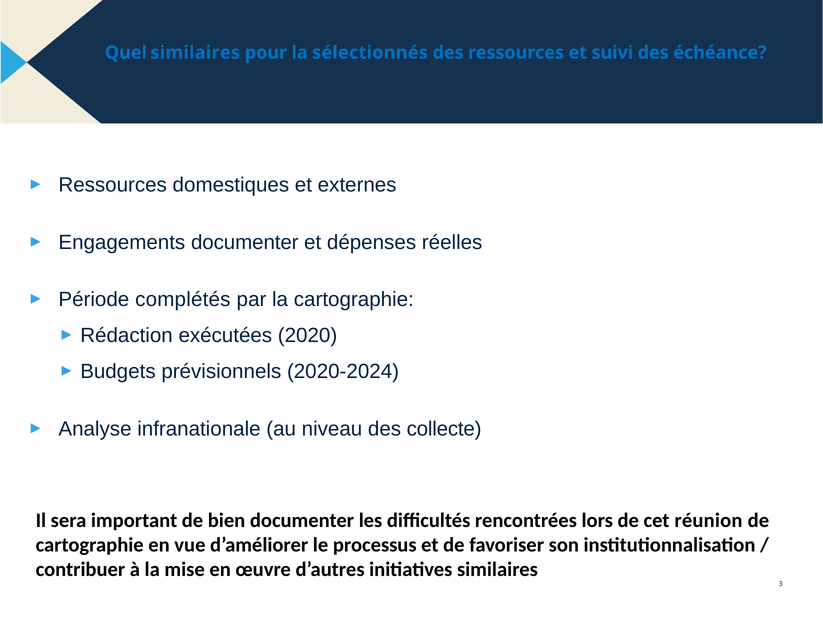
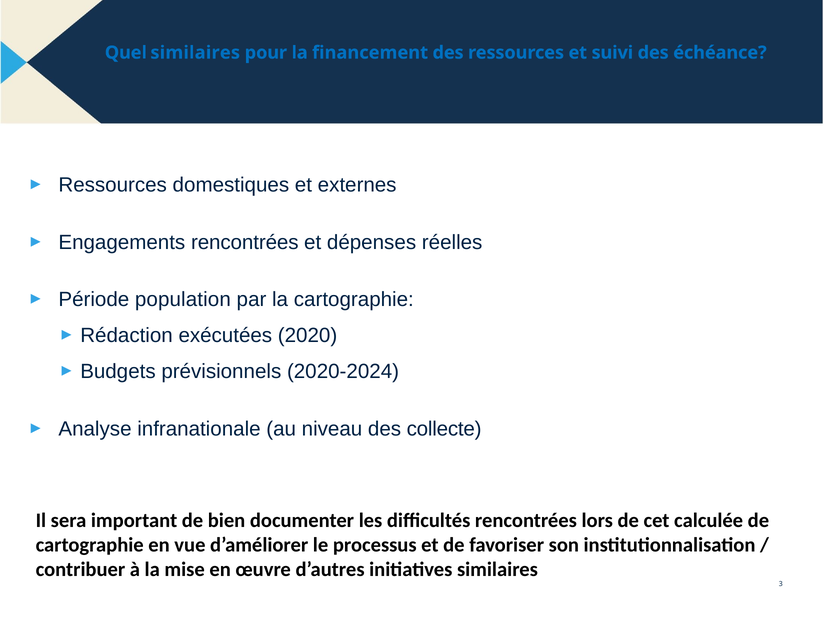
sélectionnés: sélectionnés -> financement (370, 53)
Engagements documenter: documenter -> rencontrées (245, 242)
complétés: complétés -> population (183, 300)
réunion: réunion -> calculée (709, 521)
